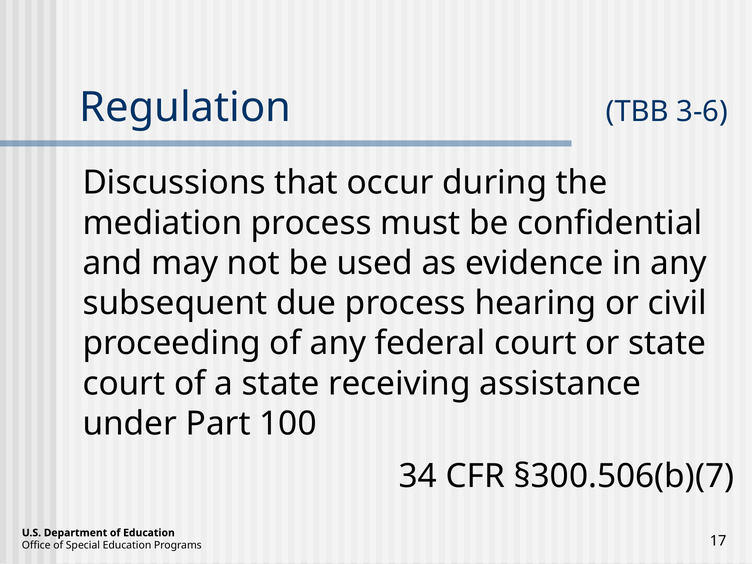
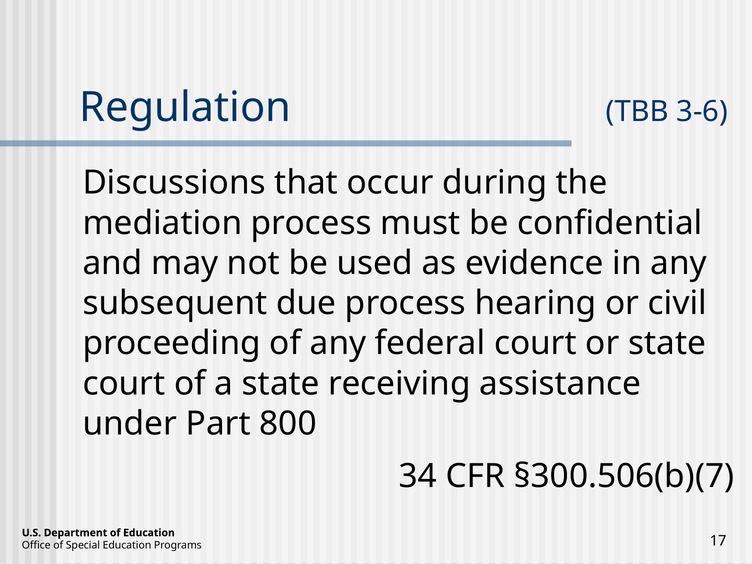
100: 100 -> 800 (288, 424)
